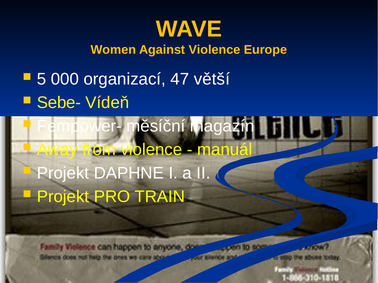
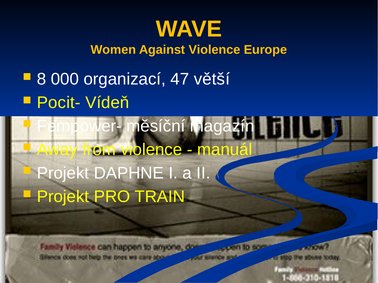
5: 5 -> 8 (42, 79)
Sebe-: Sebe- -> Pocit- (59, 103)
